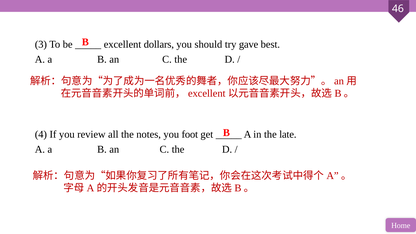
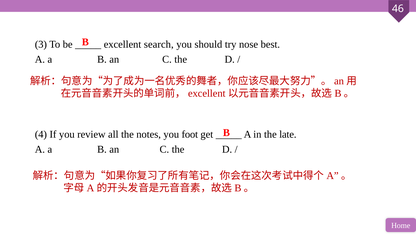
dollars: dollars -> search (159, 45)
gave: gave -> nose (249, 45)
